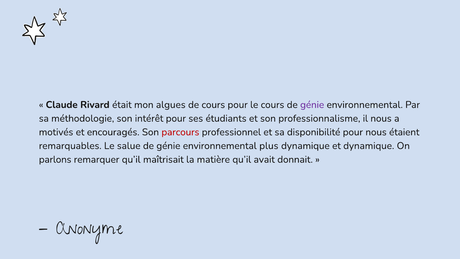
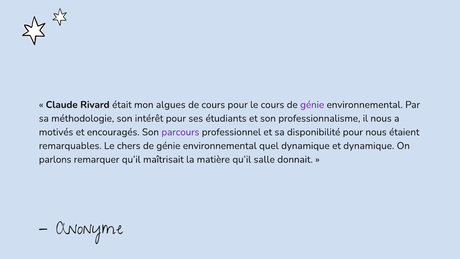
parcours colour: red -> purple (180, 132)
salue: salue -> chers (129, 146)
plus: plus -> quel (269, 146)
avait: avait -> salle (264, 159)
